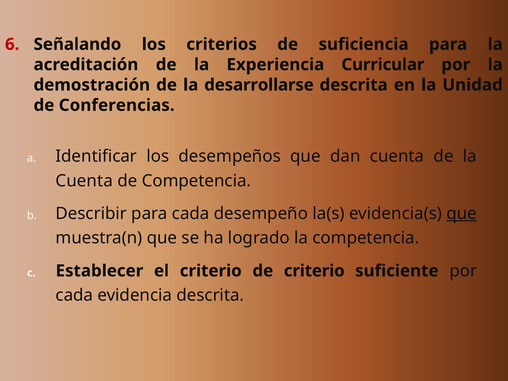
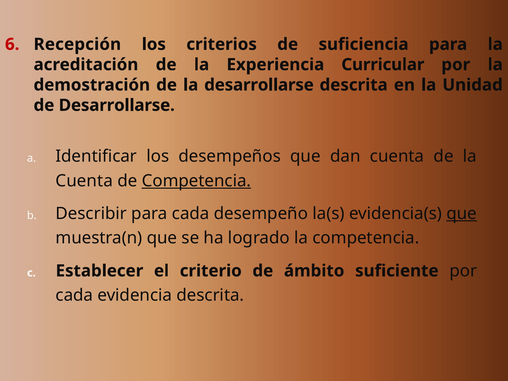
Señalando: Señalando -> Recepción (77, 44)
de Conferencias: Conferencias -> Desarrollarse (117, 105)
Competencia underline: none -> present (196, 181)
de criterio: criterio -> ámbito (314, 271)
